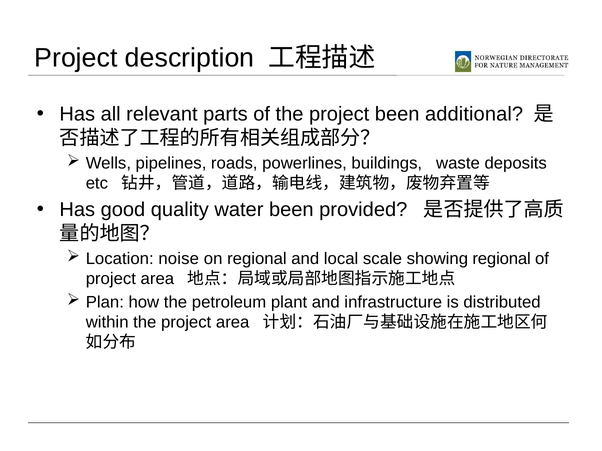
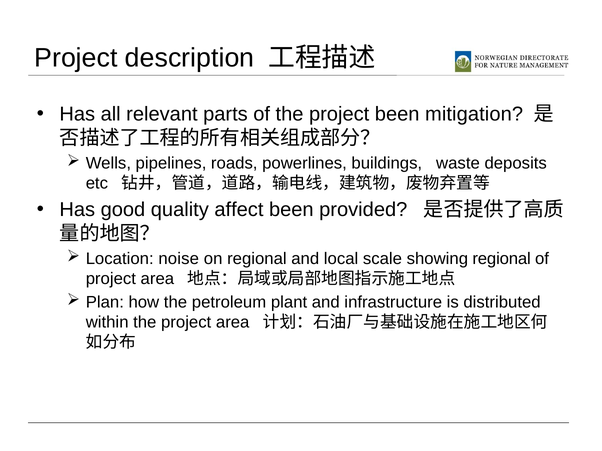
additional: additional -> mitigation (474, 114)
water: water -> affect (239, 210)
